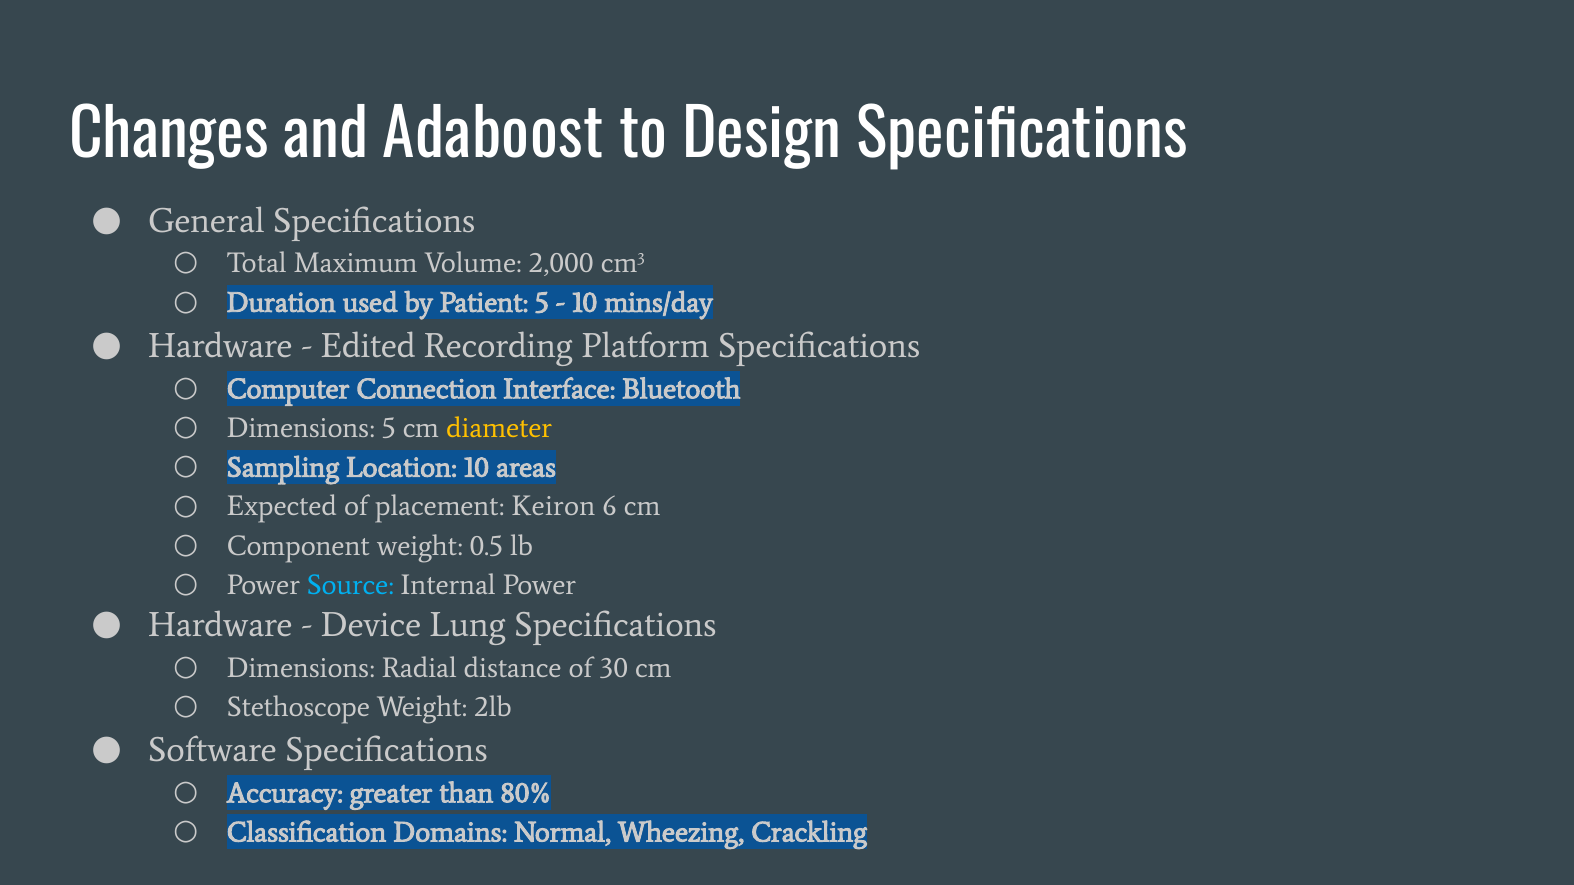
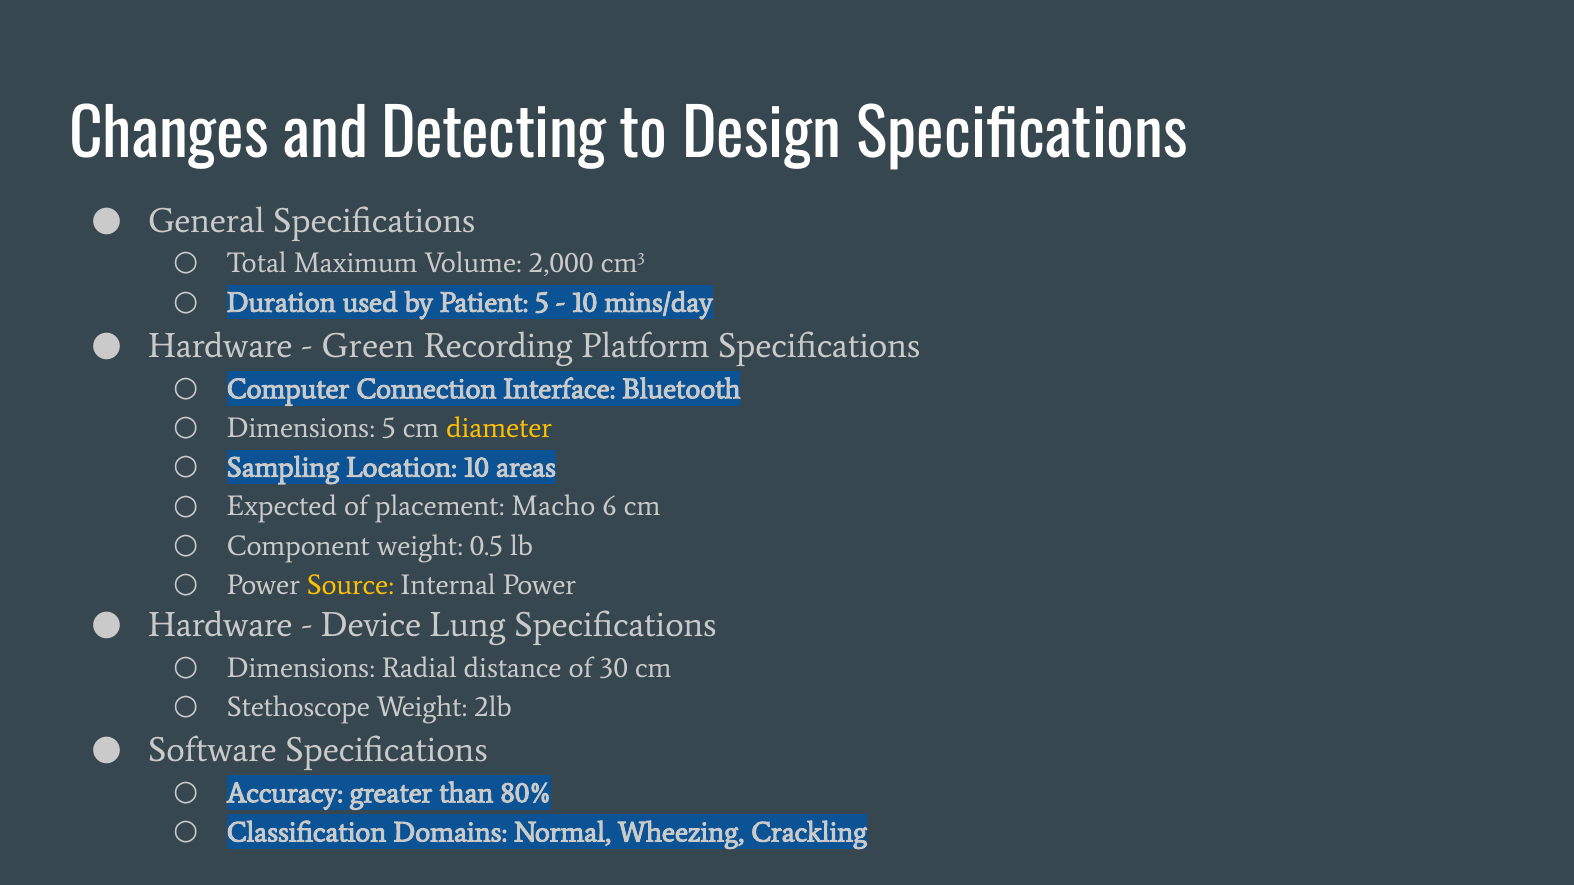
Adaboost: Adaboost -> Detecting (494, 136)
Edited: Edited -> Green (368, 346)
Keiron: Keiron -> Macho (553, 507)
Source colour: light blue -> yellow (350, 585)
